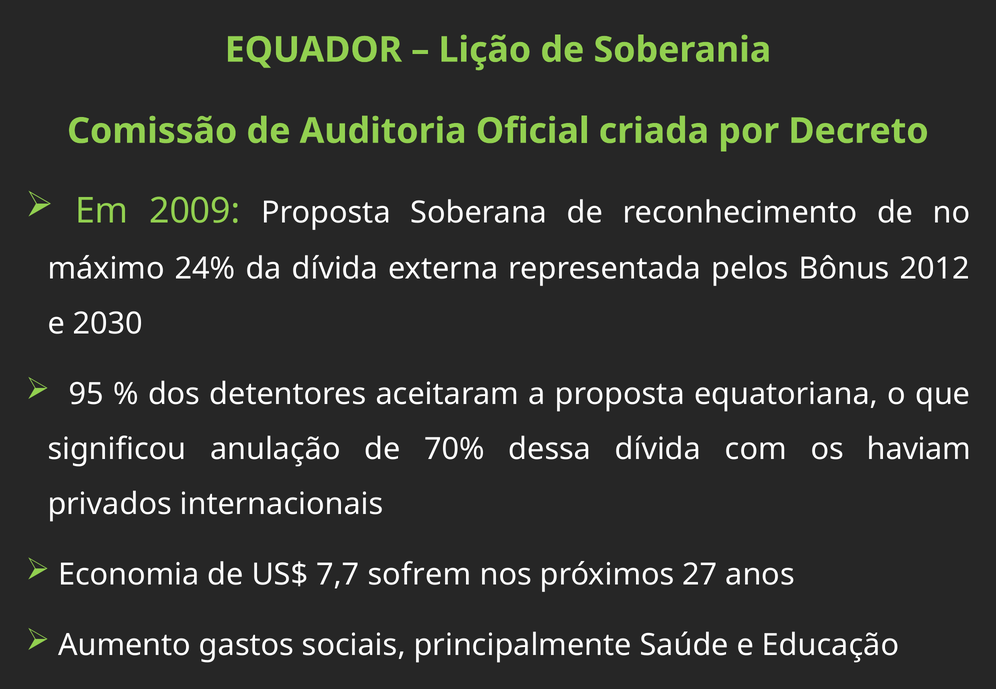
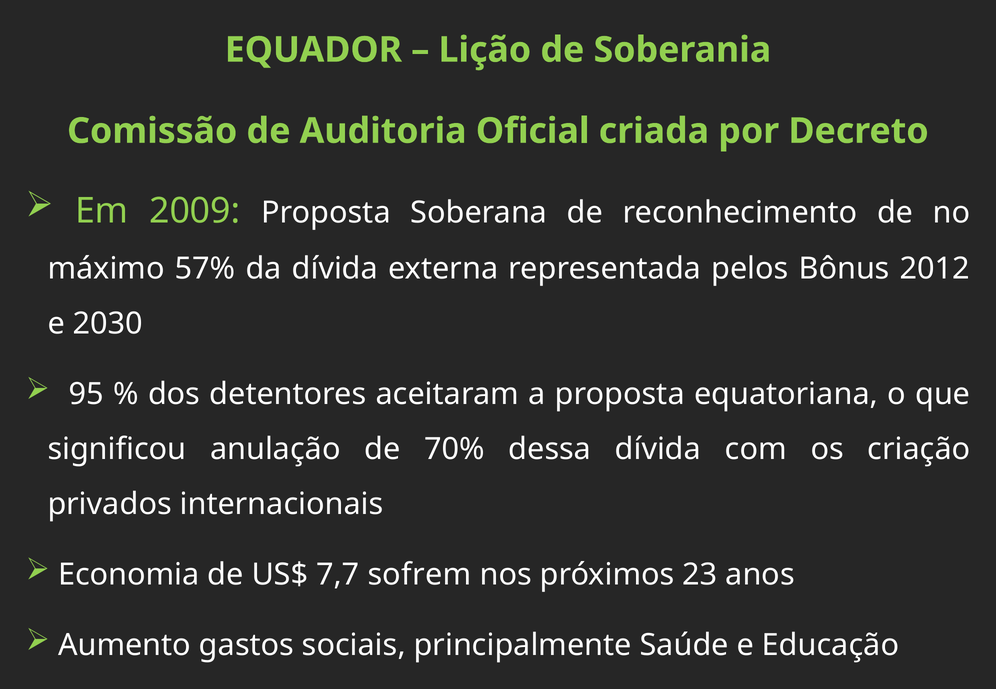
24%: 24% -> 57% (205, 269)
haviam: haviam -> criação (919, 450)
27: 27 -> 23 (700, 575)
